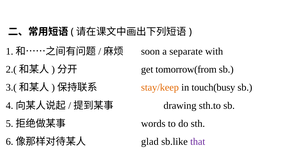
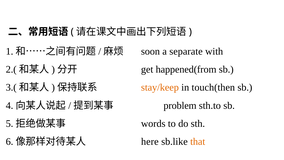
tomorrow(from: tomorrow(from -> happened(from (186, 69)
touch(busy: touch(busy -> touch(then (213, 87)
drawing: drawing -> problem (180, 105)
glad: glad -> here (150, 141)
that colour: purple -> orange (198, 141)
